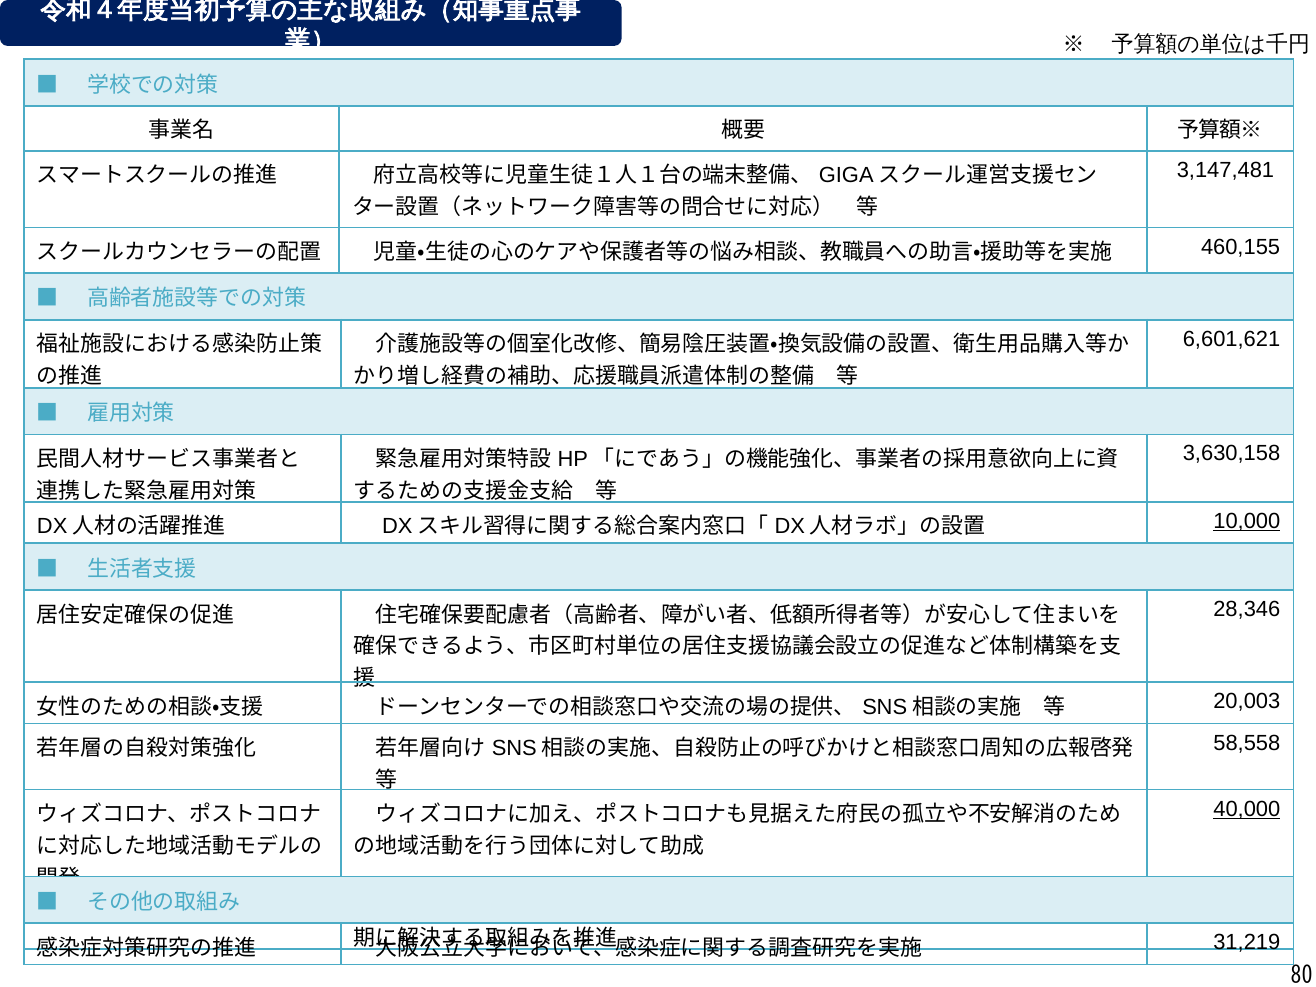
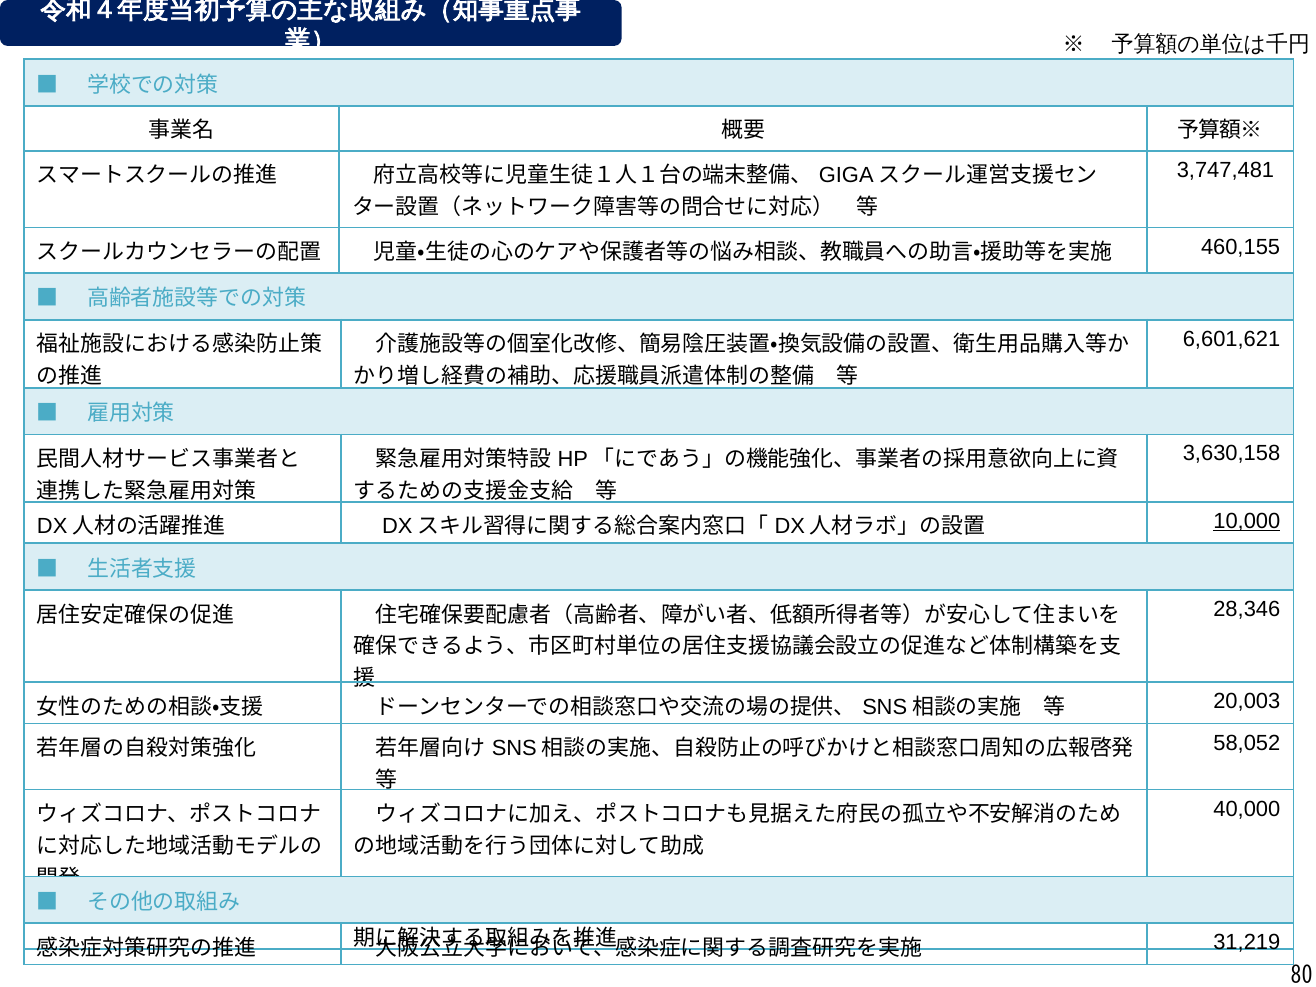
3,147,481: 3,147,481 -> 3,747,481 (1225, 170)
58,558: 58,558 -> 58,052 (1247, 743)
40,000 underline: present -> none (1247, 809)
